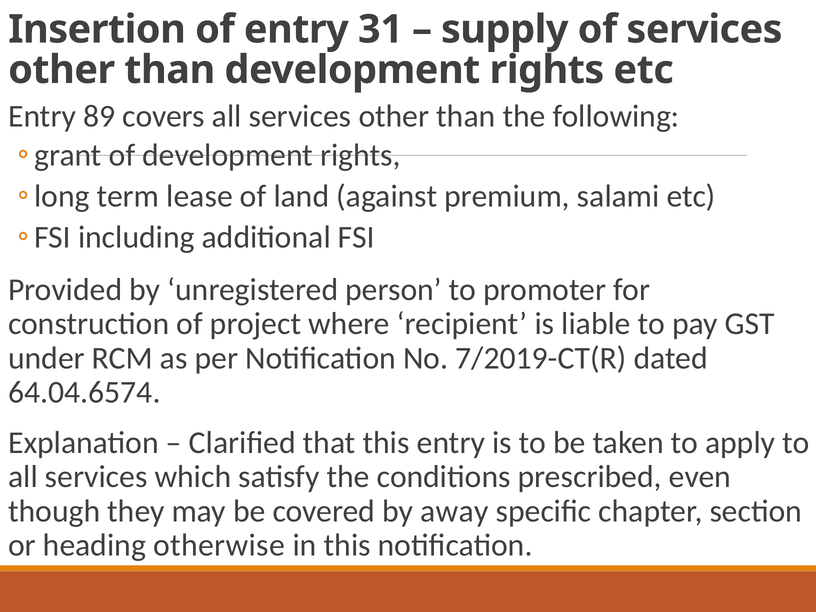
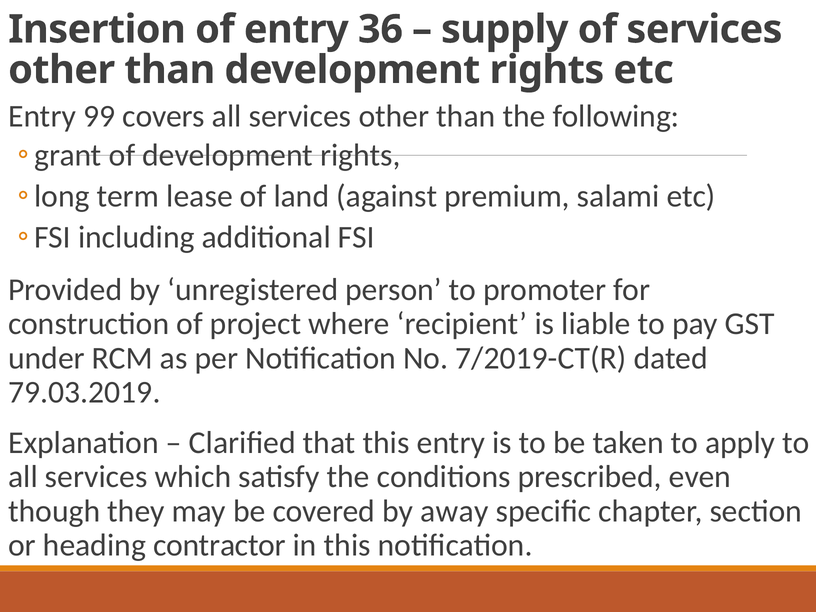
31: 31 -> 36 (380, 29)
89: 89 -> 99 (99, 116)
64.04.6574: 64.04.6574 -> 79.03.2019 (84, 392)
otherwise: otherwise -> contractor (219, 545)
